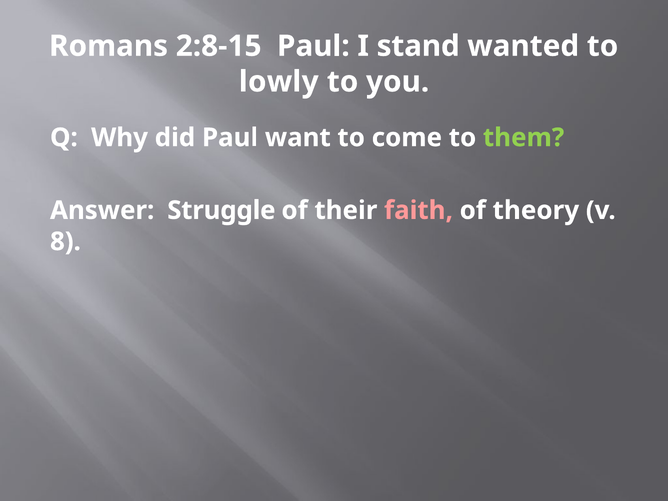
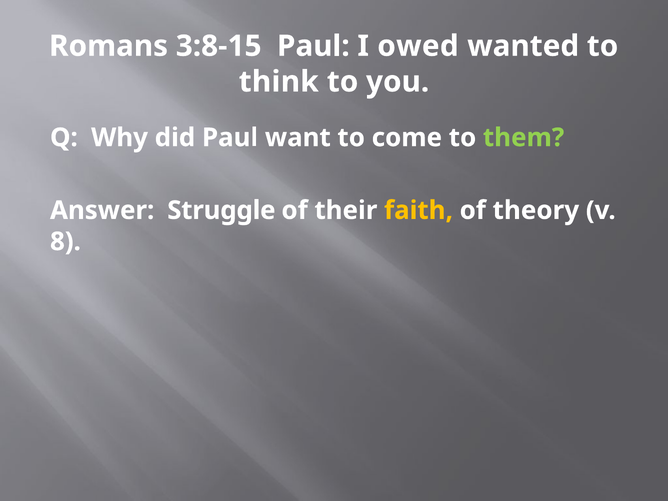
2:8-15: 2:8-15 -> 3:8-15 (219, 46)
stand: stand -> owed (418, 46)
lowly: lowly -> think (279, 82)
faith colour: pink -> yellow (419, 210)
